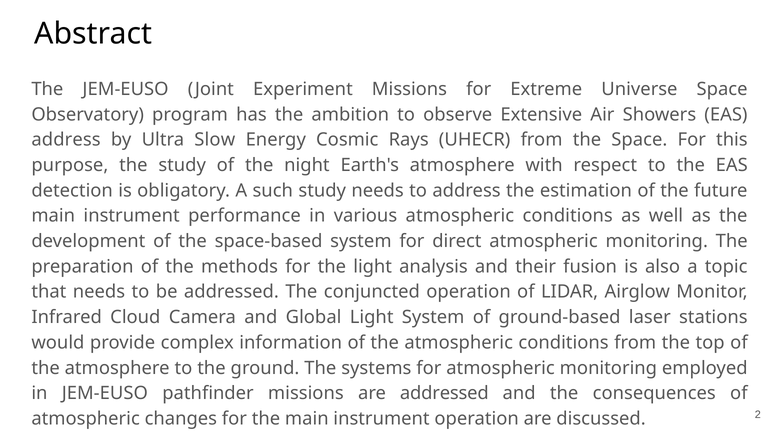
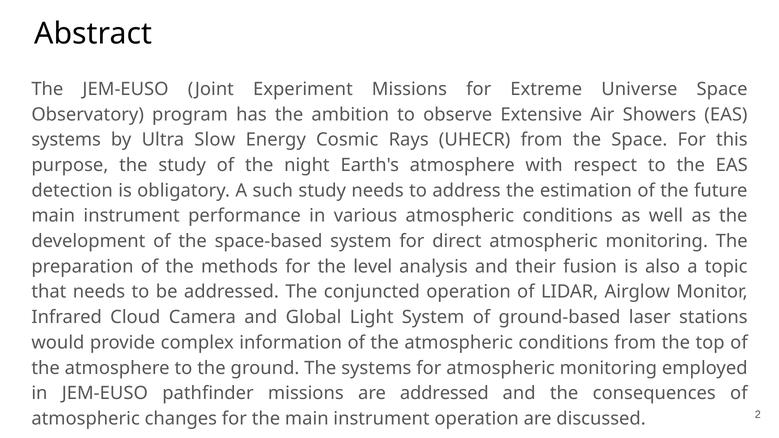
address: address -> systems (66, 140)
the light: light -> level (373, 267)
